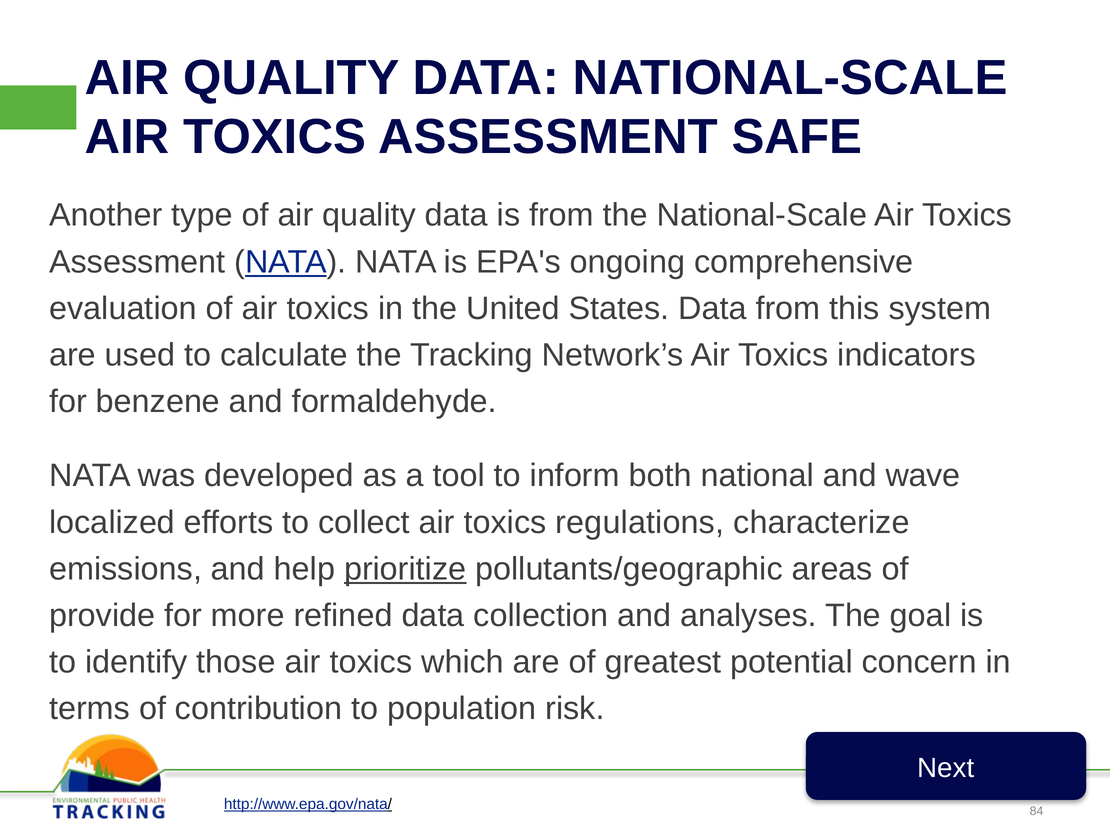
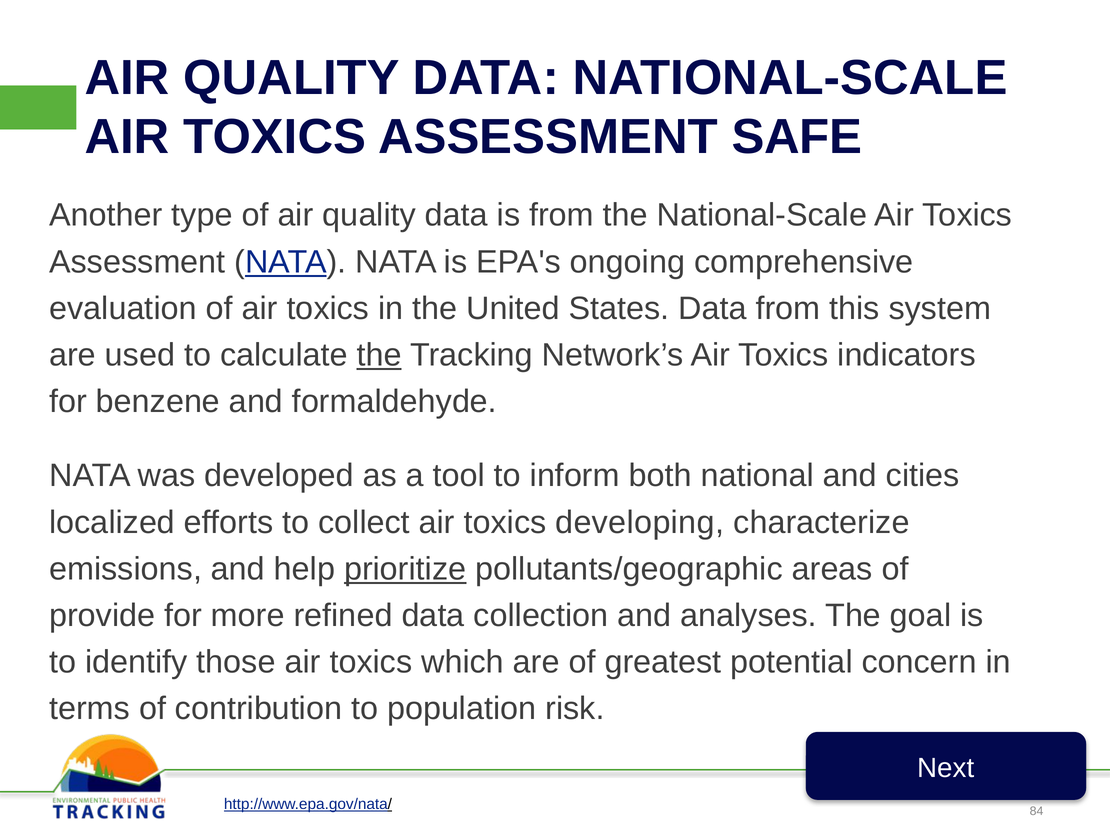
the underline: none -> present (379, 355)
wave: wave -> cities (923, 476)
regulations: regulations -> developing (640, 523)
